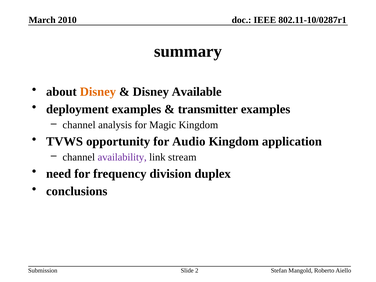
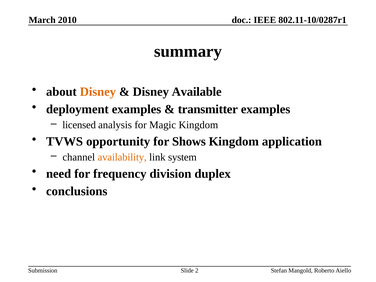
channel: channel -> licensed (79, 125)
Audio: Audio -> Shows (189, 141)
availability colour: purple -> orange (122, 157)
stream: stream -> system (182, 157)
